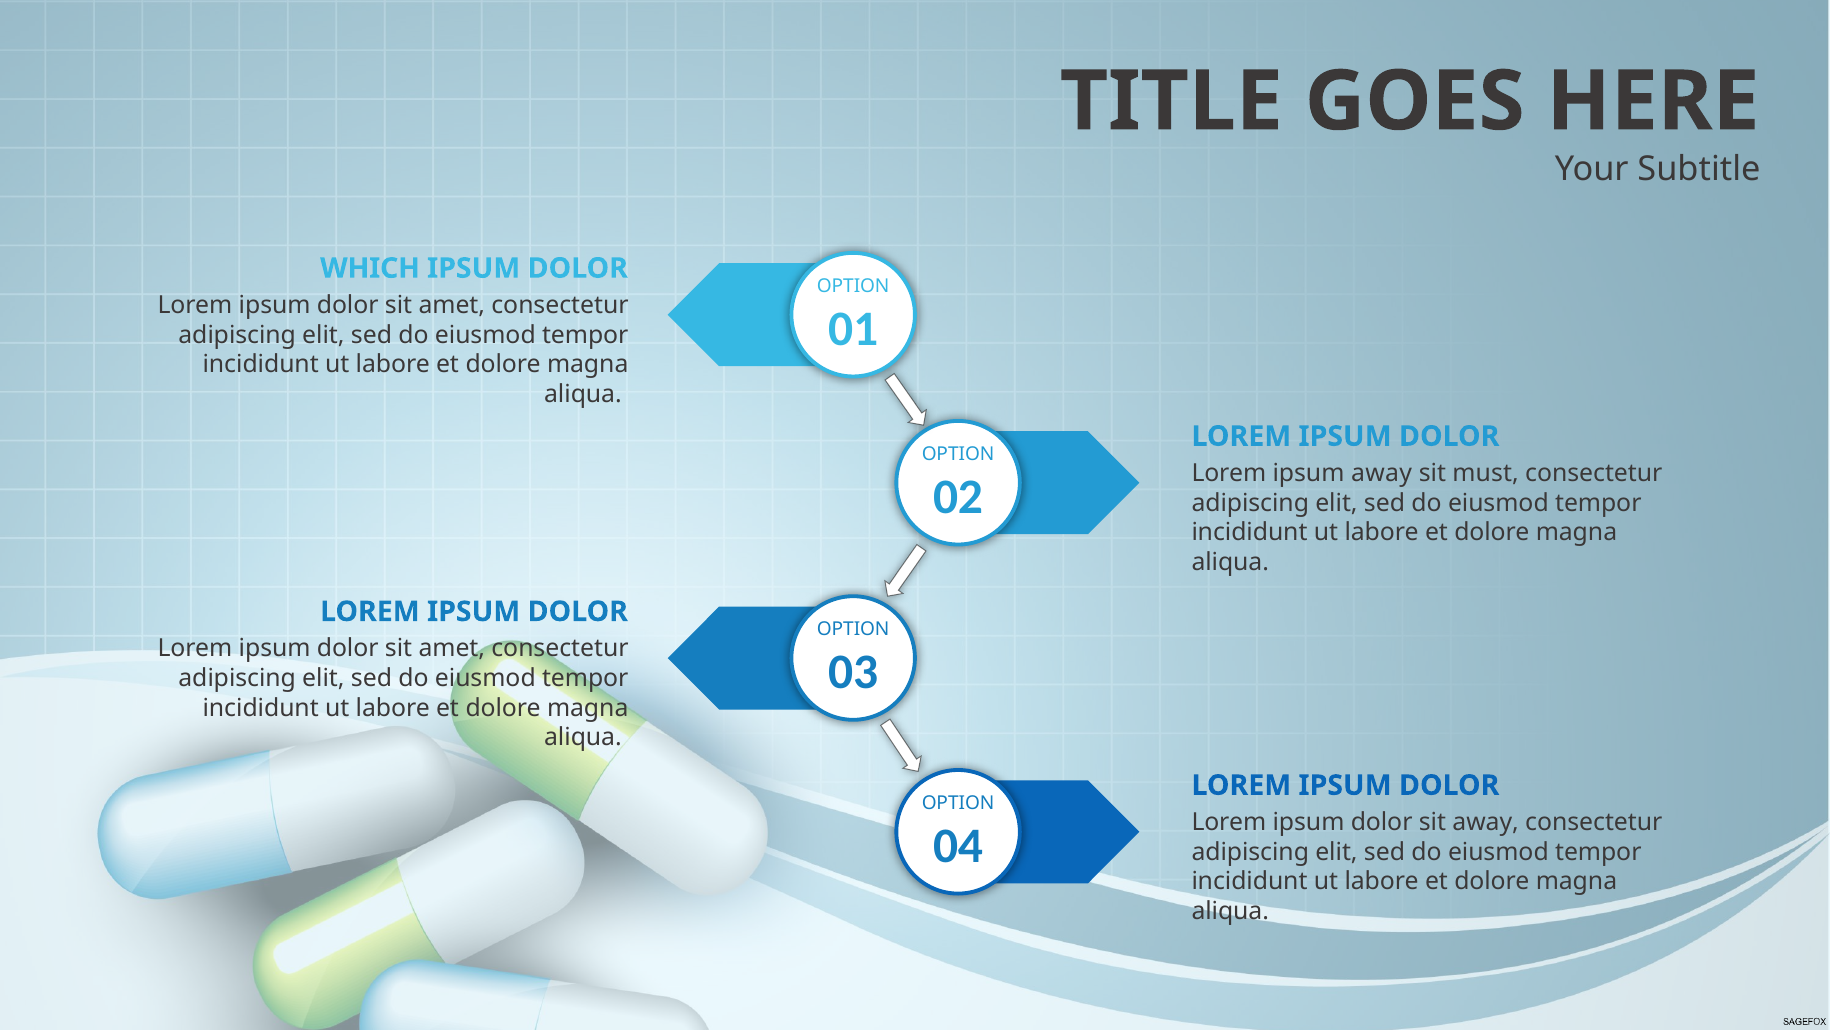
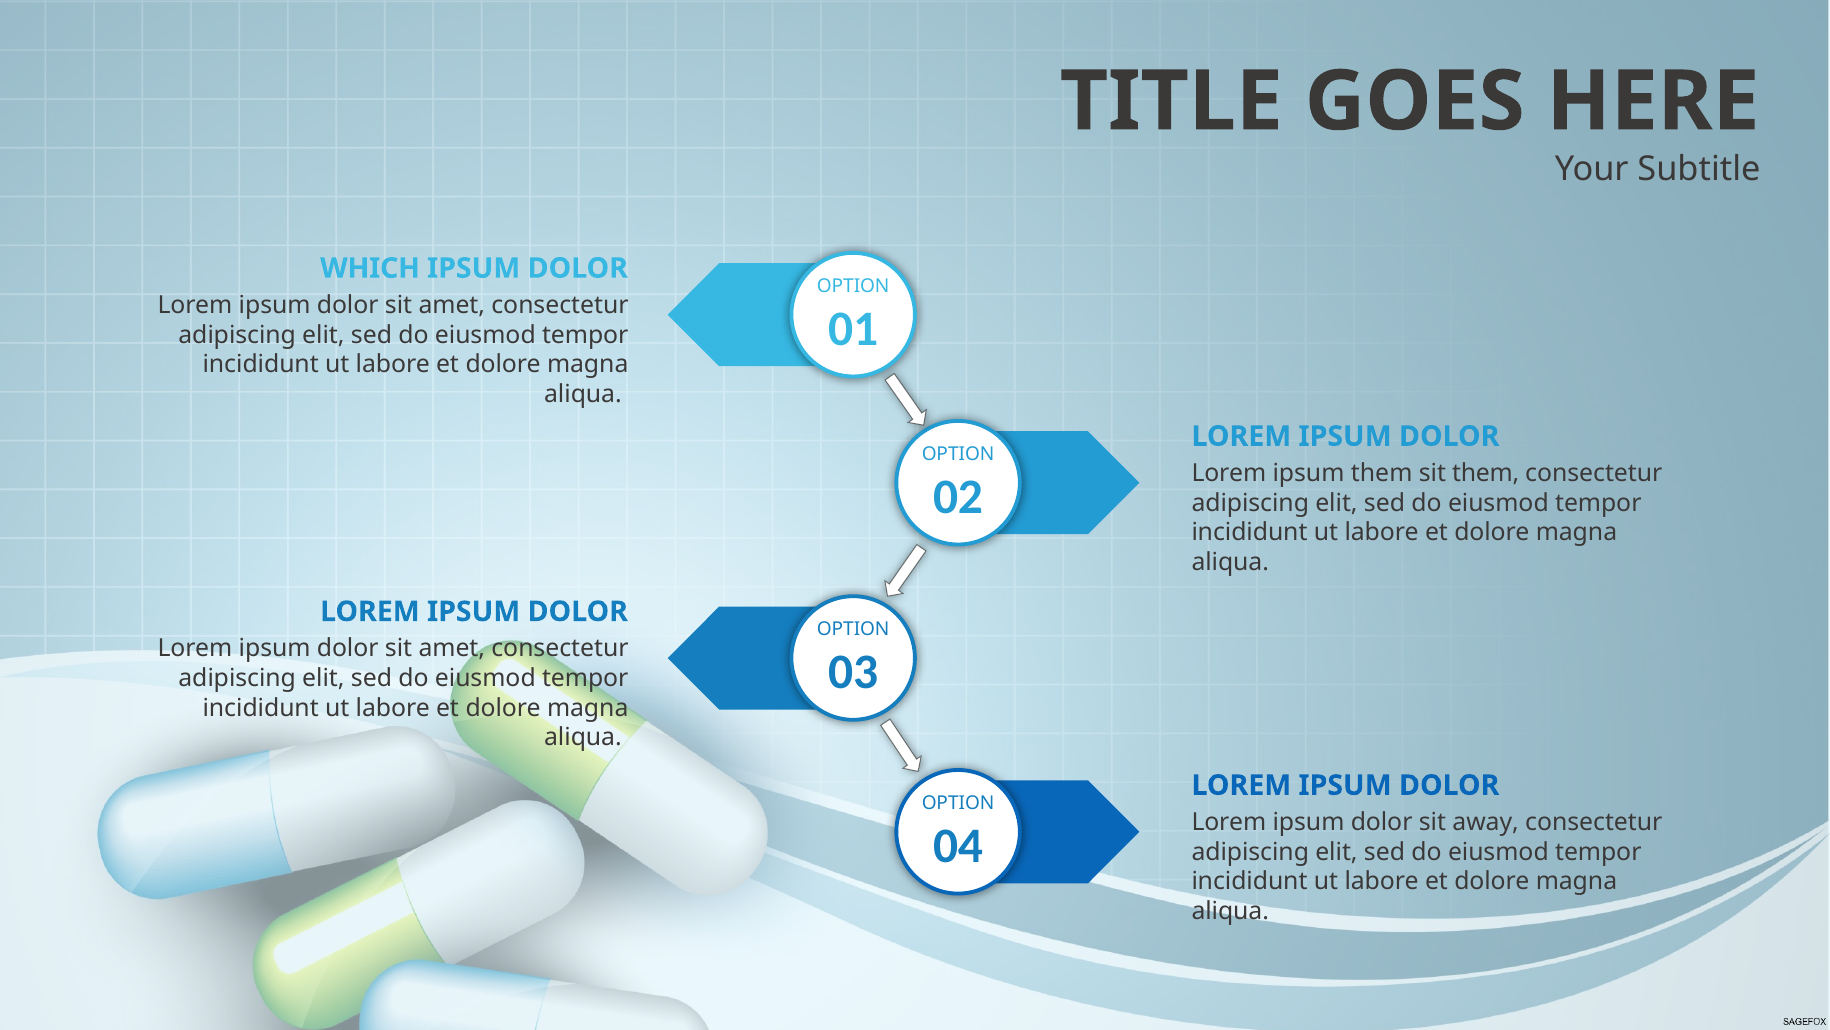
ipsum away: away -> them (1382, 473)
sit must: must -> them (1486, 473)
